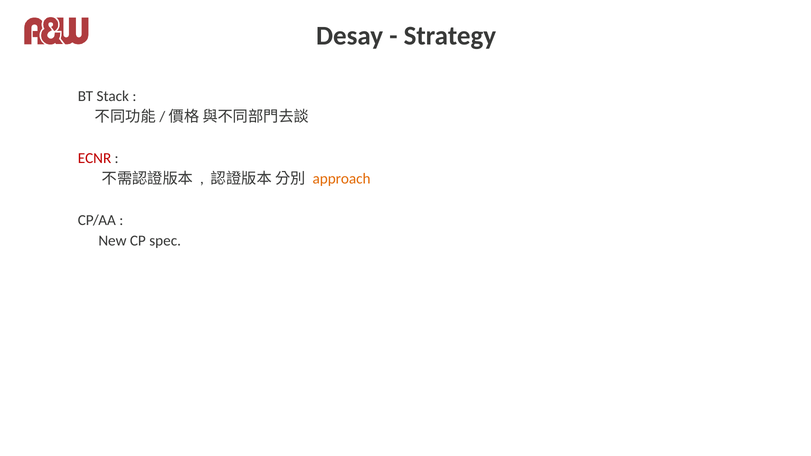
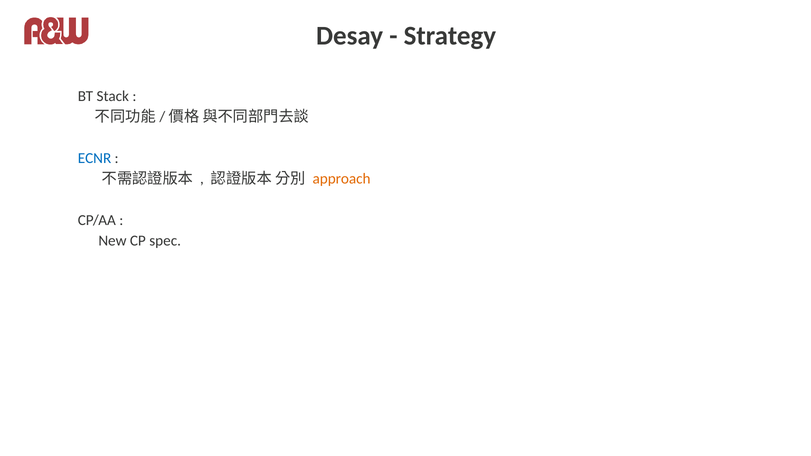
ECNR colour: red -> blue (95, 158)
